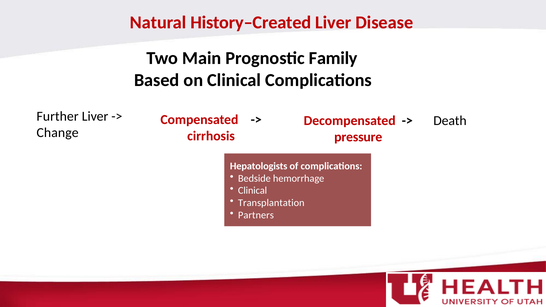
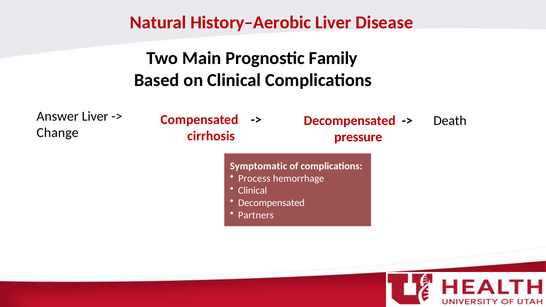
History–Created: History–Created -> History–Aerobic (251, 22)
Further: Further -> Answer (58, 116)
Hepatologists: Hepatologists -> Symptomatic (259, 166)
Bedside: Bedside -> Process (254, 178)
Transplantation: Transplantation -> Decompensated (271, 203)
